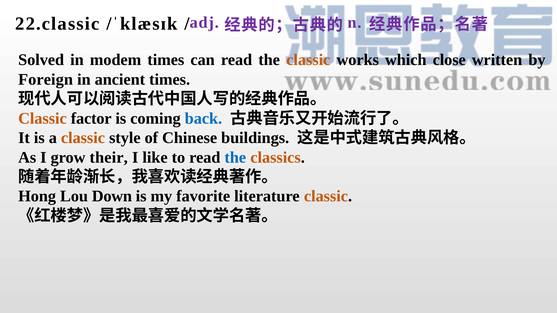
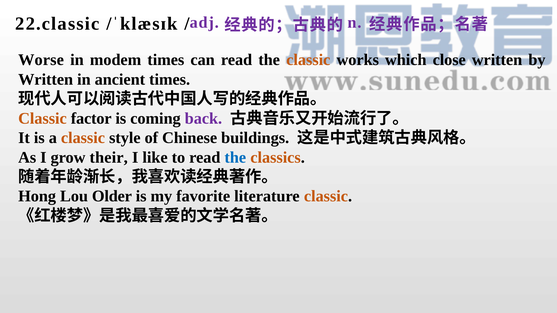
Solved: Solved -> Worse (41, 60)
Foreign: Foreign -> Written (46, 79)
back colour: blue -> purple (203, 118)
Down: Down -> Older (112, 196)
